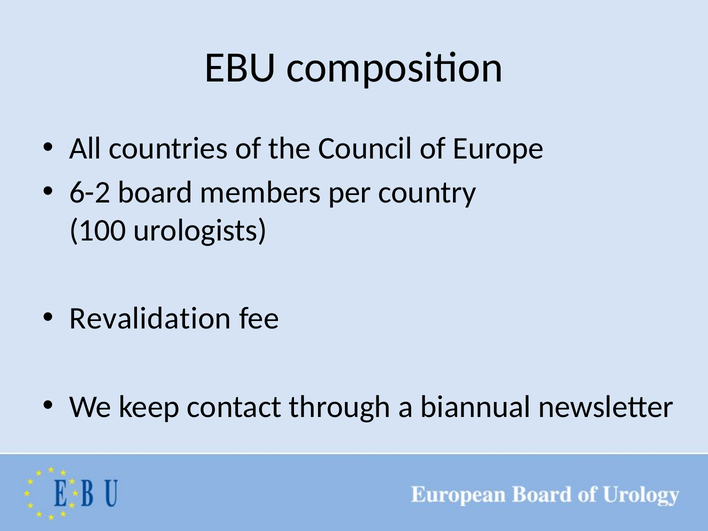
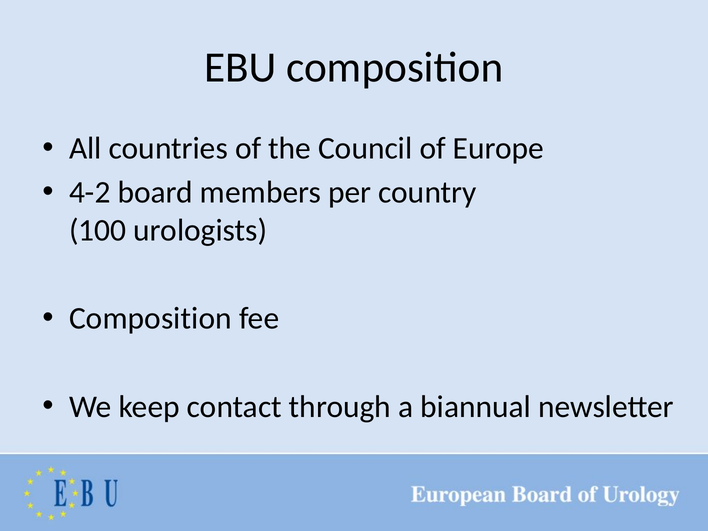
6-2: 6-2 -> 4-2 (90, 193)
Revalidation: Revalidation -> Composition (150, 319)
